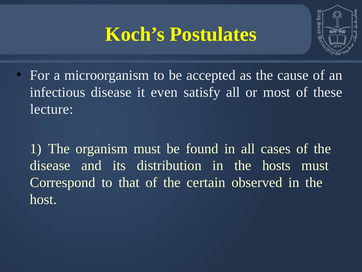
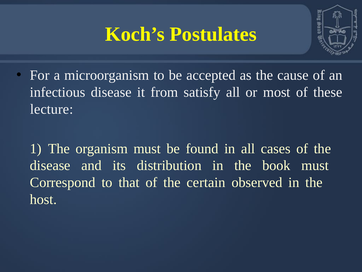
even: even -> from (164, 92)
hosts: hosts -> book (276, 165)
